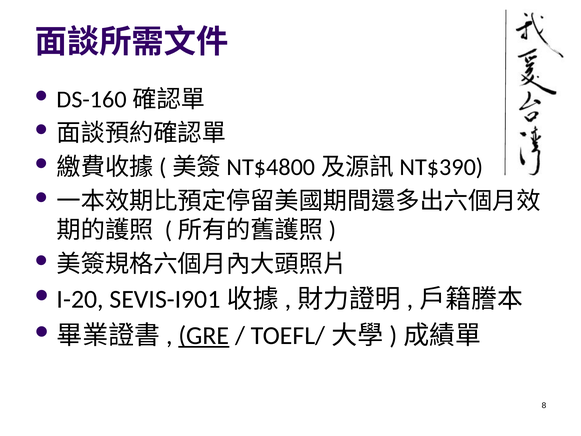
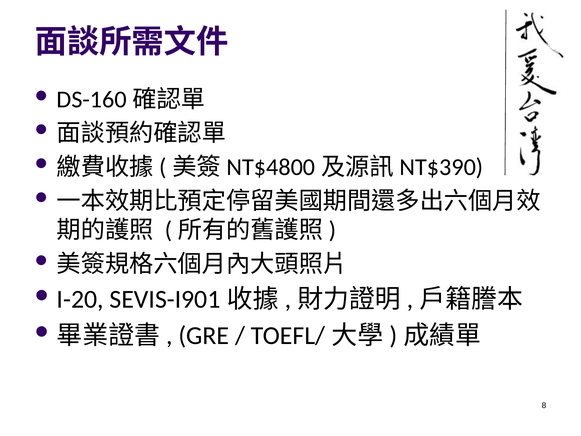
GRE underline: present -> none (204, 335)
